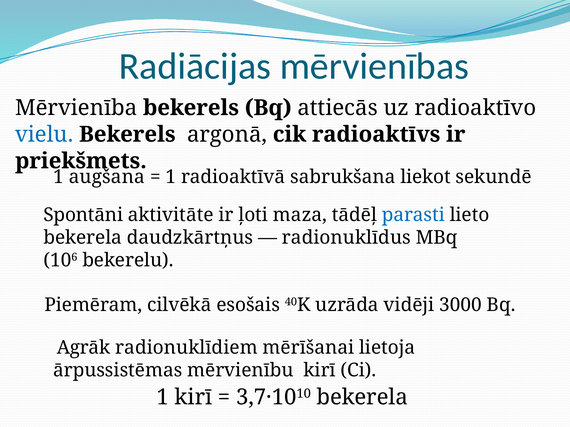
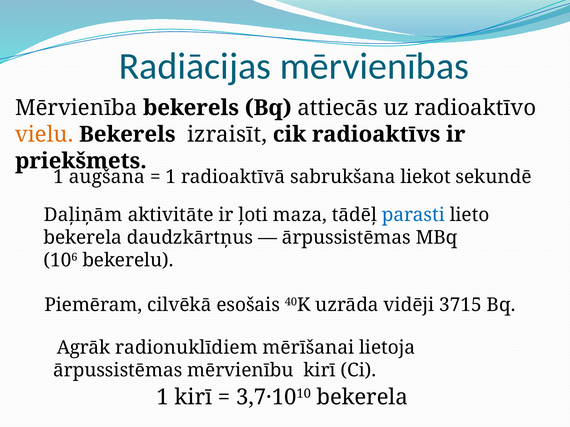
vielu colour: blue -> orange (44, 135)
argonā: argonā -> izraisīt (227, 135)
Spontāni: Spontāni -> Daļiņām (83, 215)
radionuklīdus: radionuklīdus -> ārpussistēmas (346, 238)
3000: 3000 -> 3715 (460, 305)
